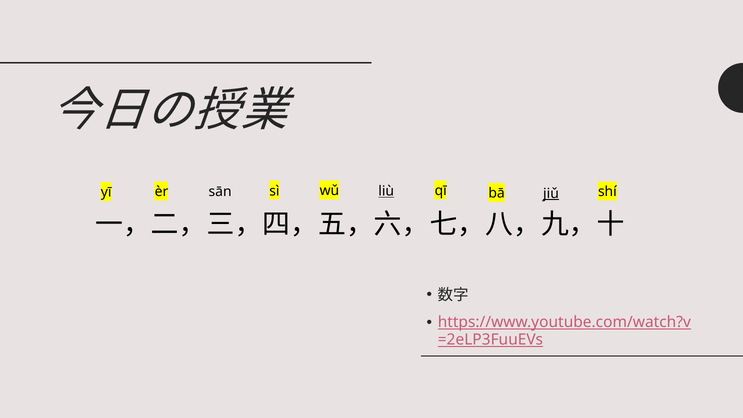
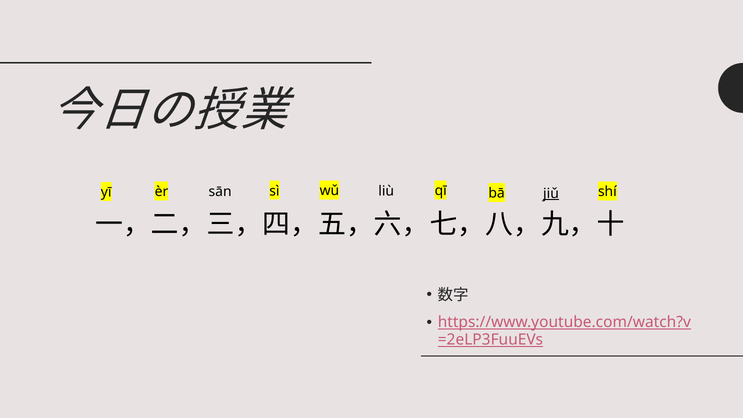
liù underline: present -> none (386, 191)
